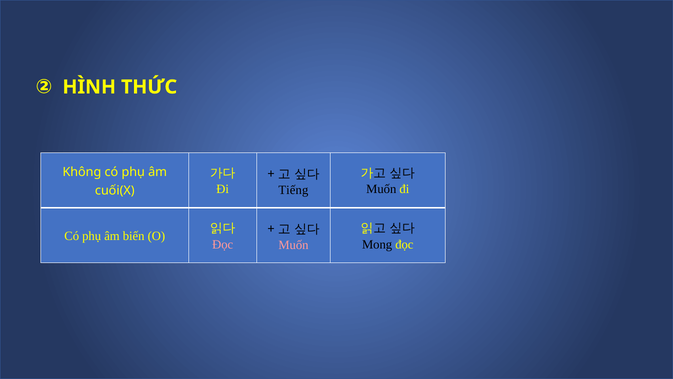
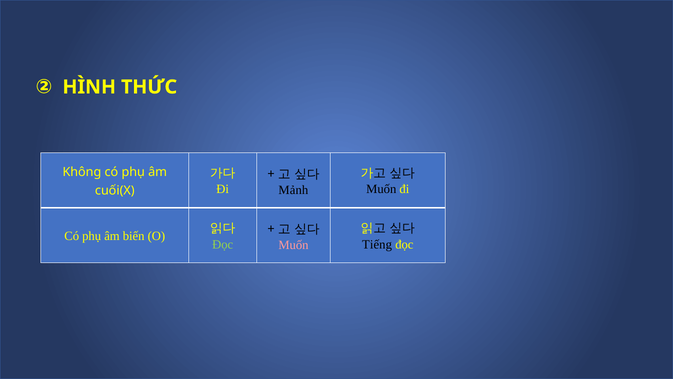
Tiếng: Tiếng -> Mảnh (293, 190)
Đọc colour: pink -> light green (223, 244)
Mong: Mong -> Tiếng (377, 244)
